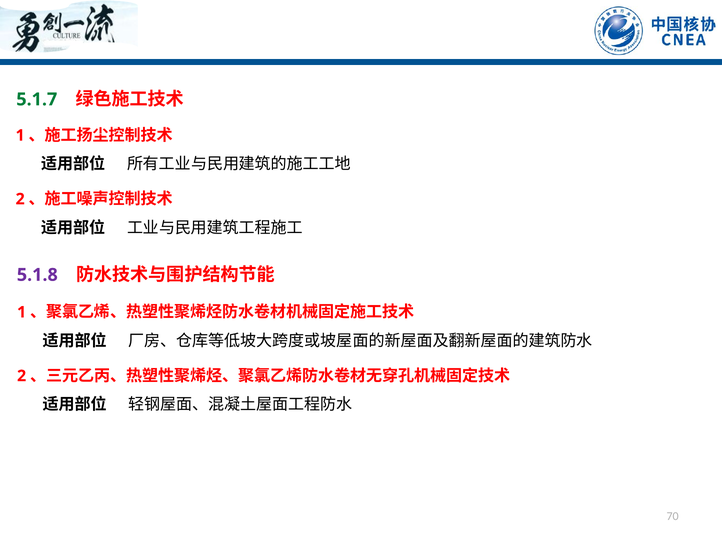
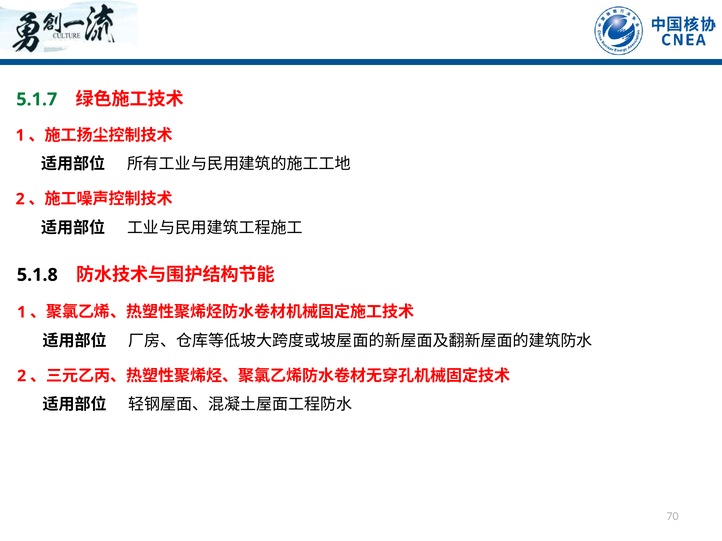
5.1.8 colour: purple -> black (37, 275)
